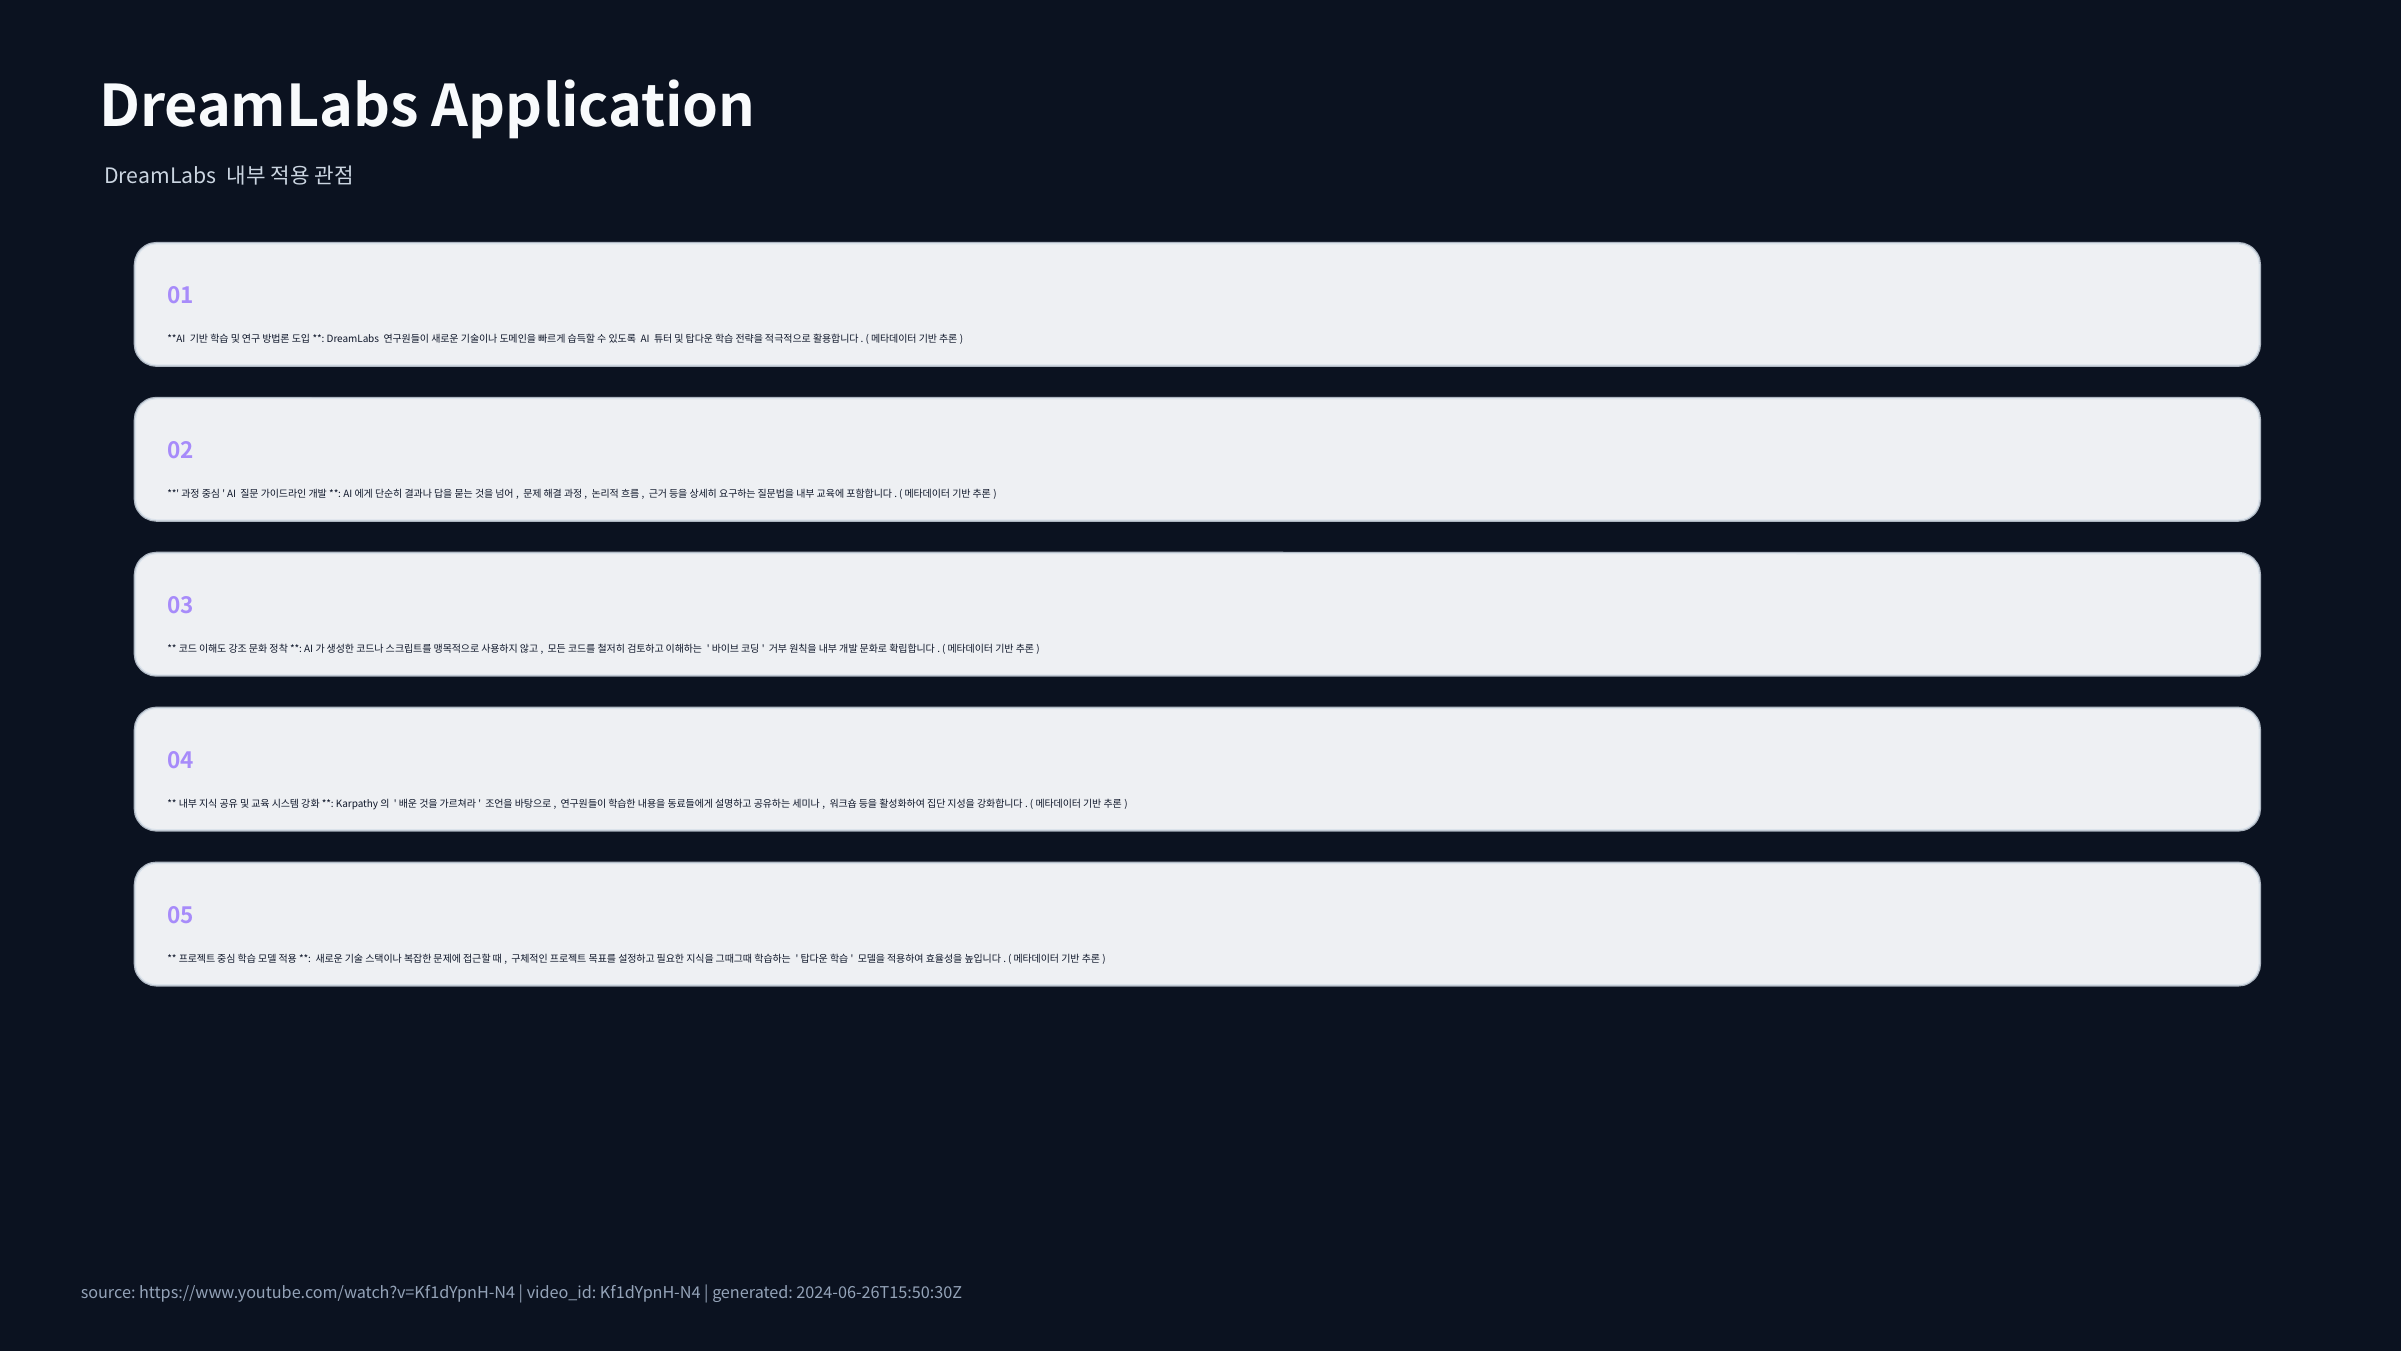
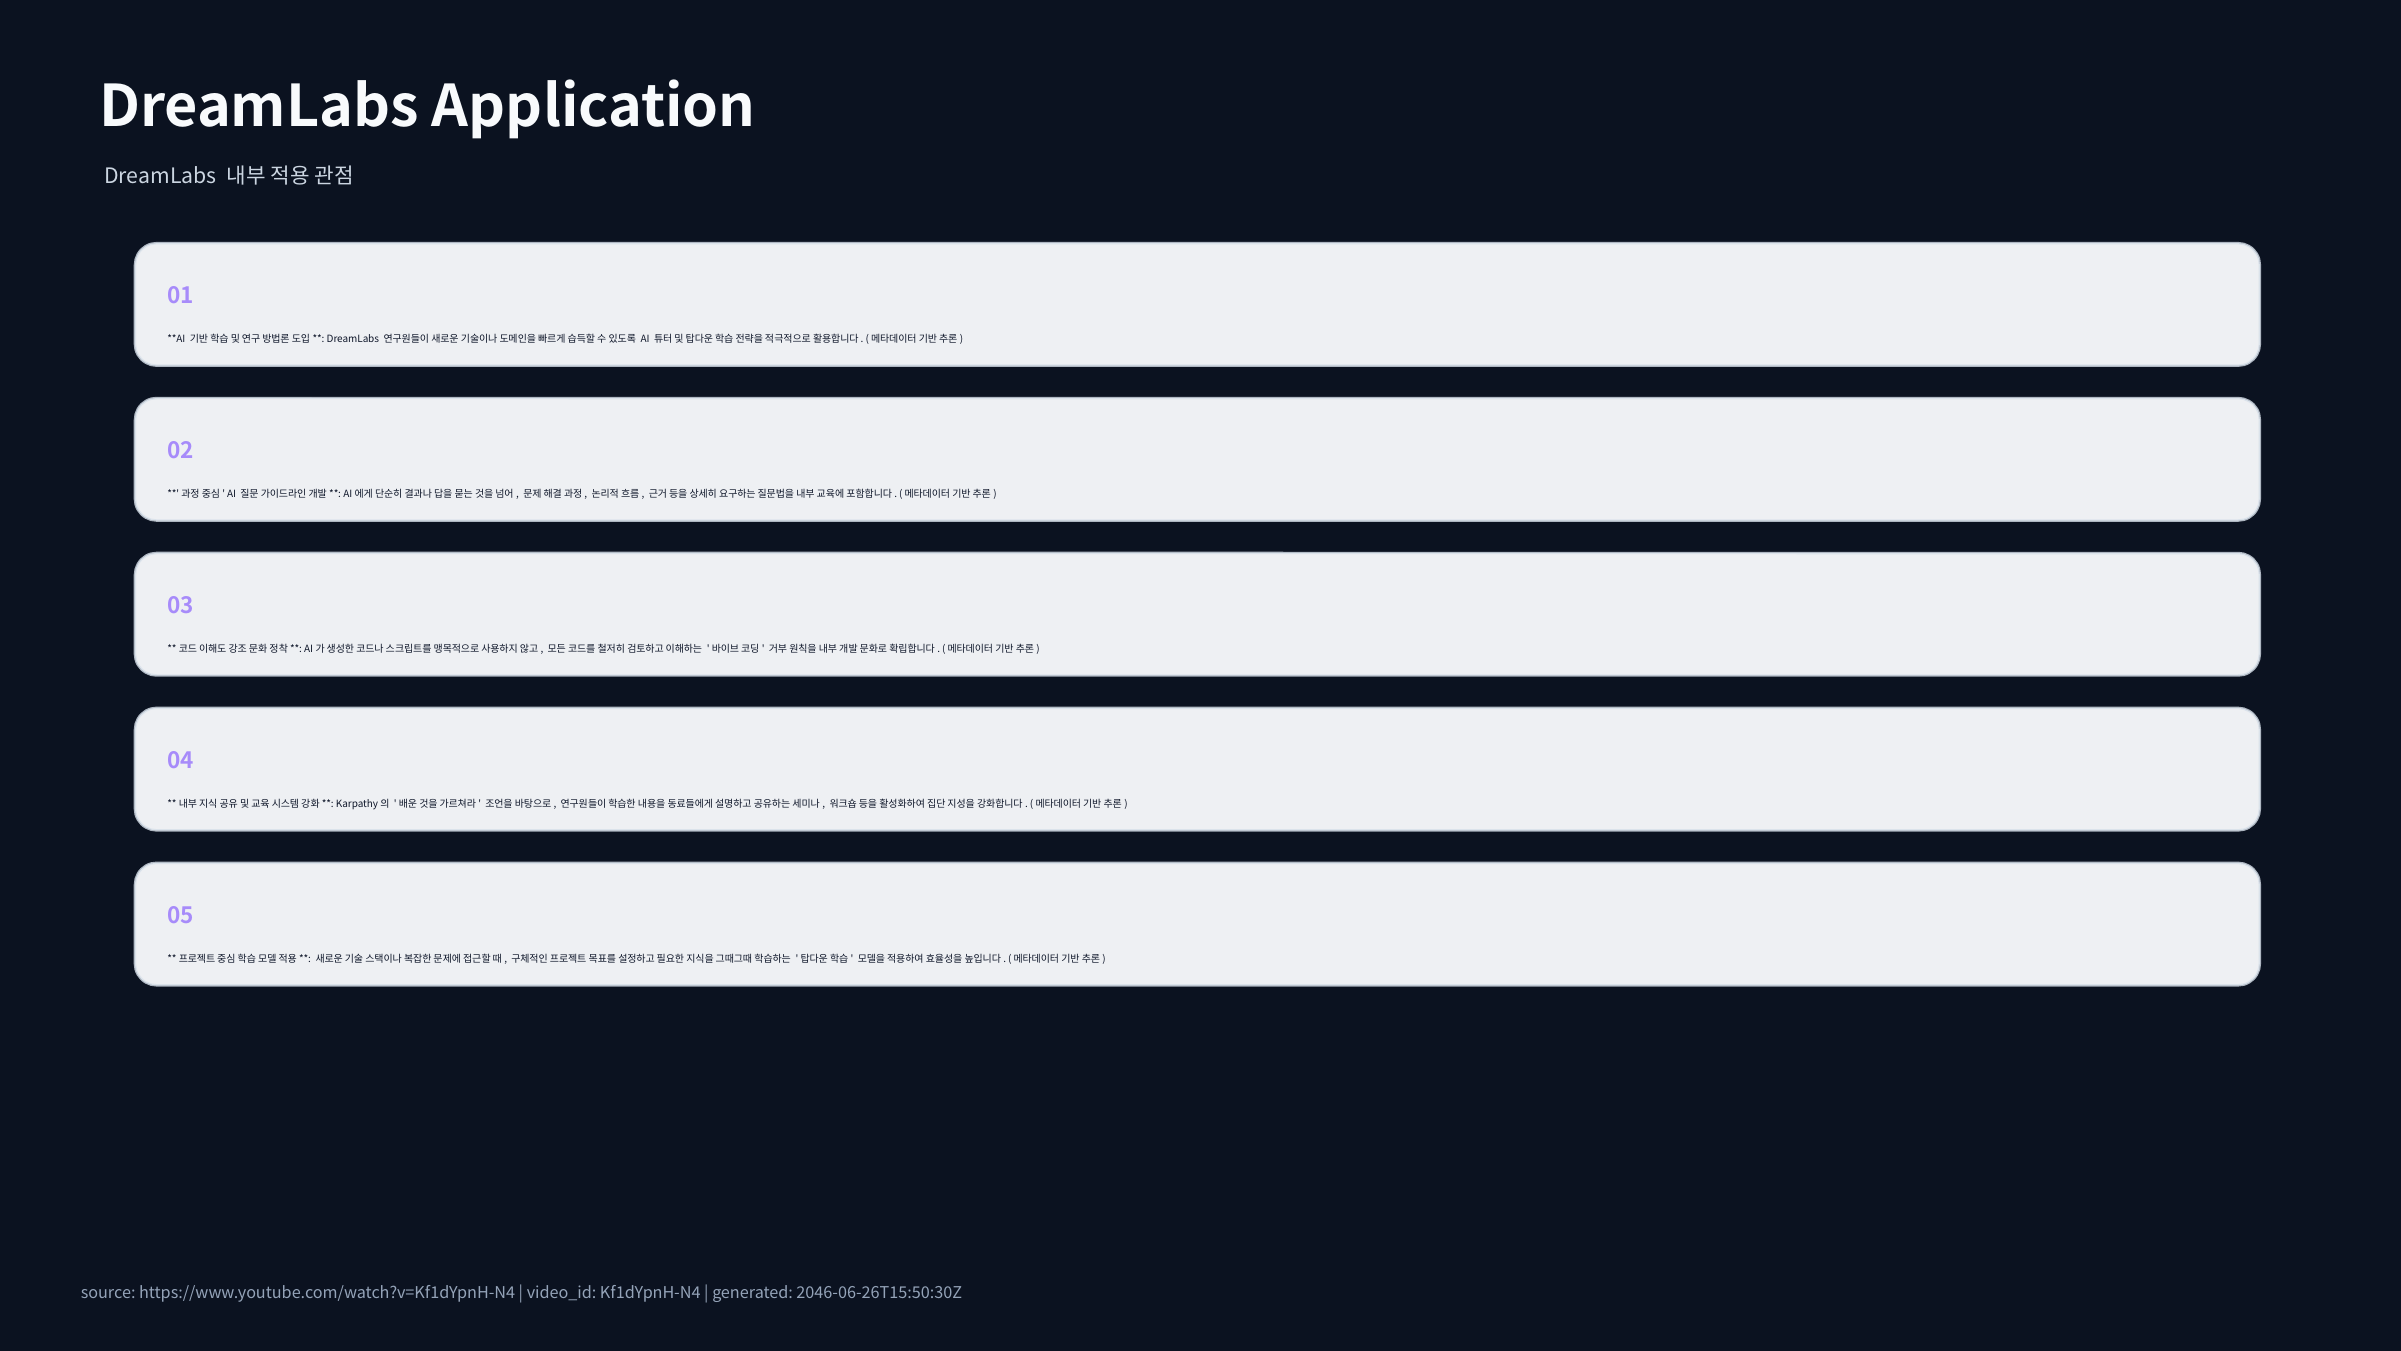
2024-06-26T15:50:30Z: 2024-06-26T15:50:30Z -> 2046-06-26T15:50:30Z (879, 1293)
